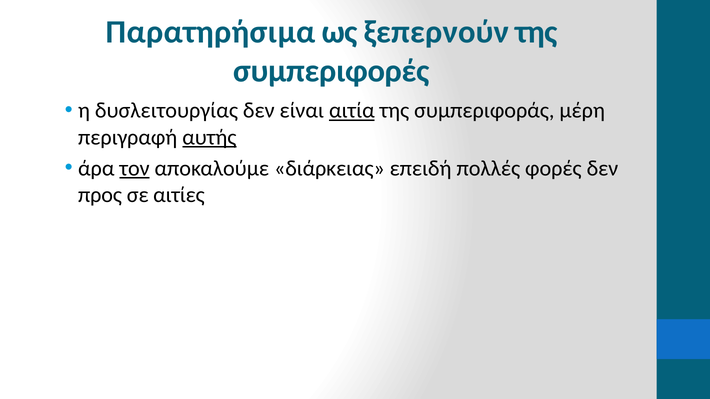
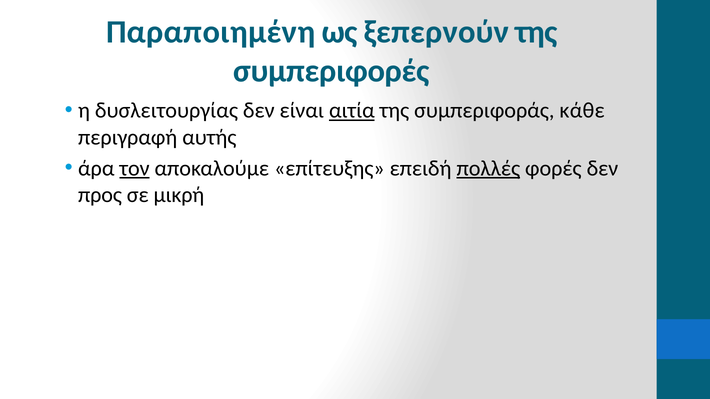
Παρατηρήσιμα: Παρατηρήσιμα -> Παραποιημένη (211, 32)
μέρη: μέρη -> κάθε (582, 111)
αυτής underline: present -> none (209, 137)
διάρκειας: διάρκειας -> επίτευξης (329, 168)
πολλές underline: none -> present (488, 168)
αιτίες: αιτίες -> μικρή (179, 195)
